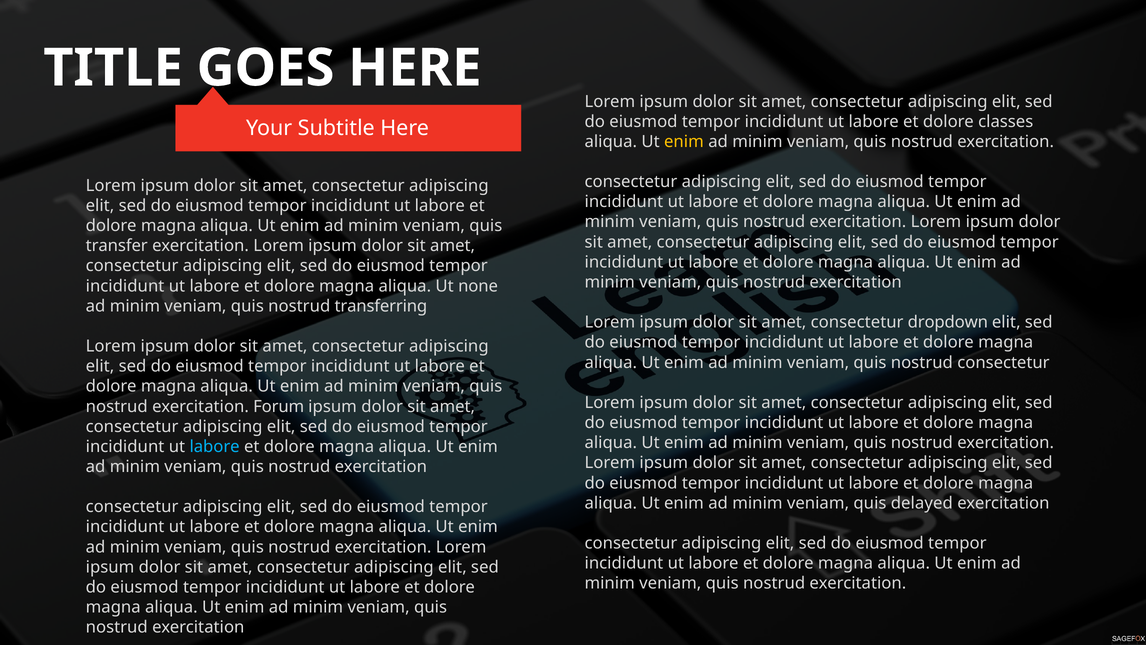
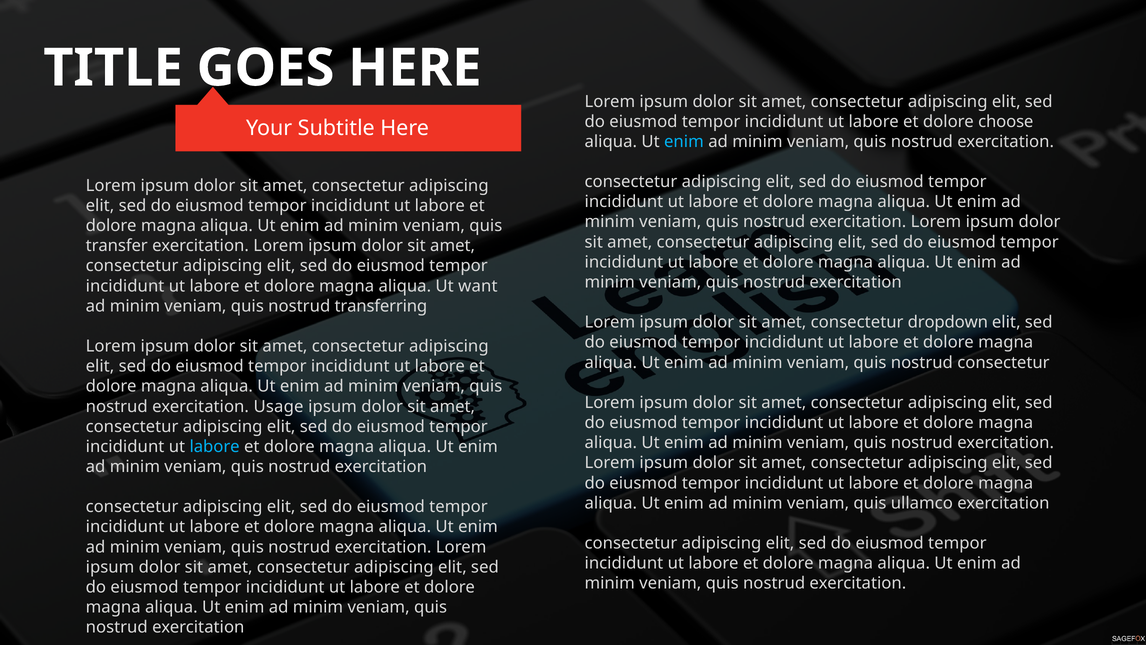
classes: classes -> choose (1006, 122)
enim colour: yellow -> light blue (684, 142)
none: none -> want (478, 286)
Forum: Forum -> Usage (279, 406)
delayed: delayed -> ullamco (922, 503)
